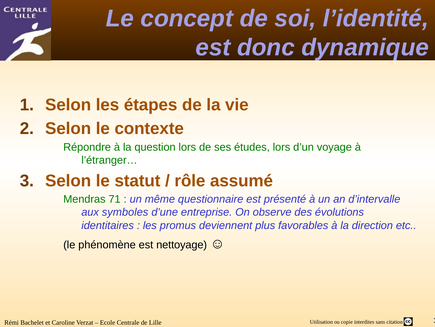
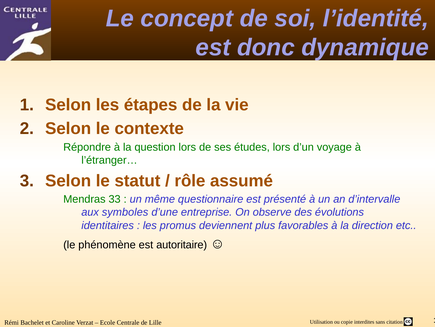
71: 71 -> 33 (115, 199)
nettoyage: nettoyage -> autoritaire (182, 244)
